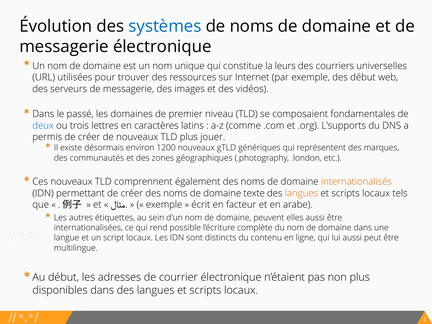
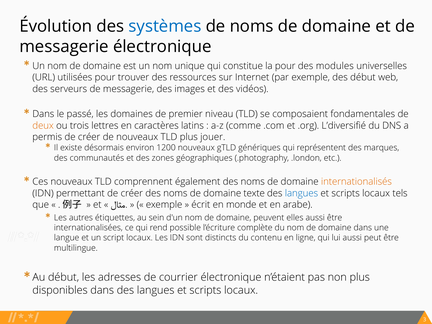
la leurs: leurs -> pour (285, 66)
courriers: courriers -> modules (335, 66)
deux colour: blue -> orange (43, 126)
L’supports: L’supports -> L’diversifié (344, 126)
langues colour: orange -> blue (301, 193)
facteur: facteur -> monde (241, 205)
